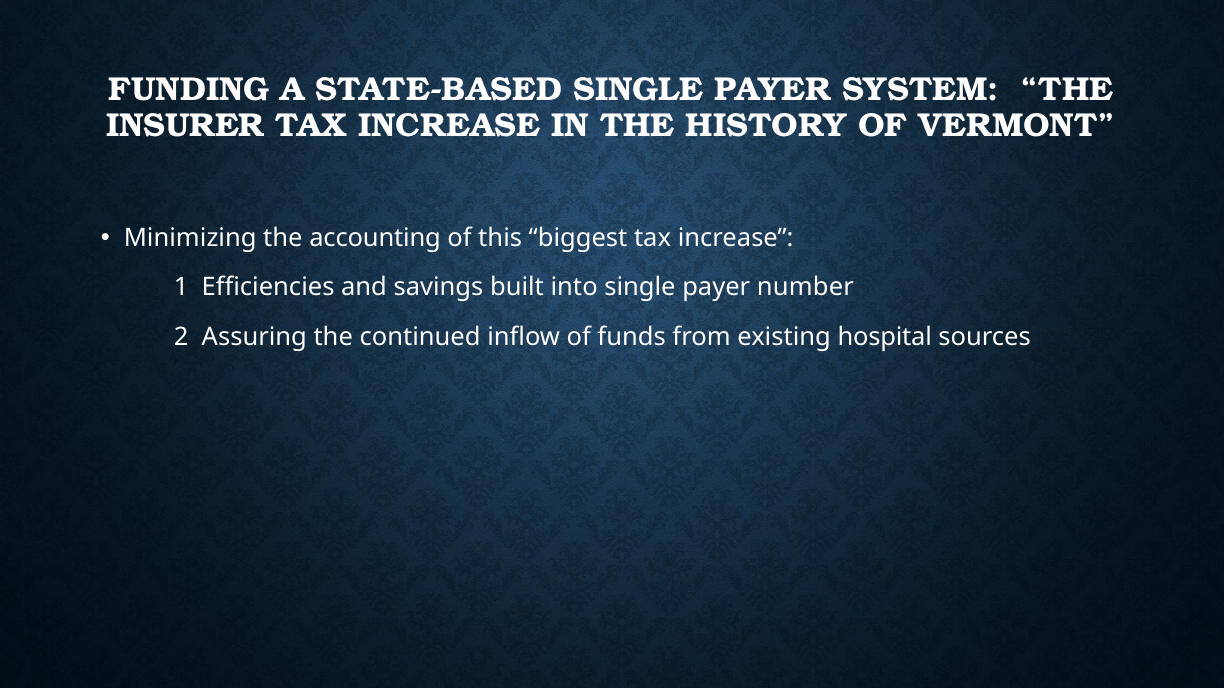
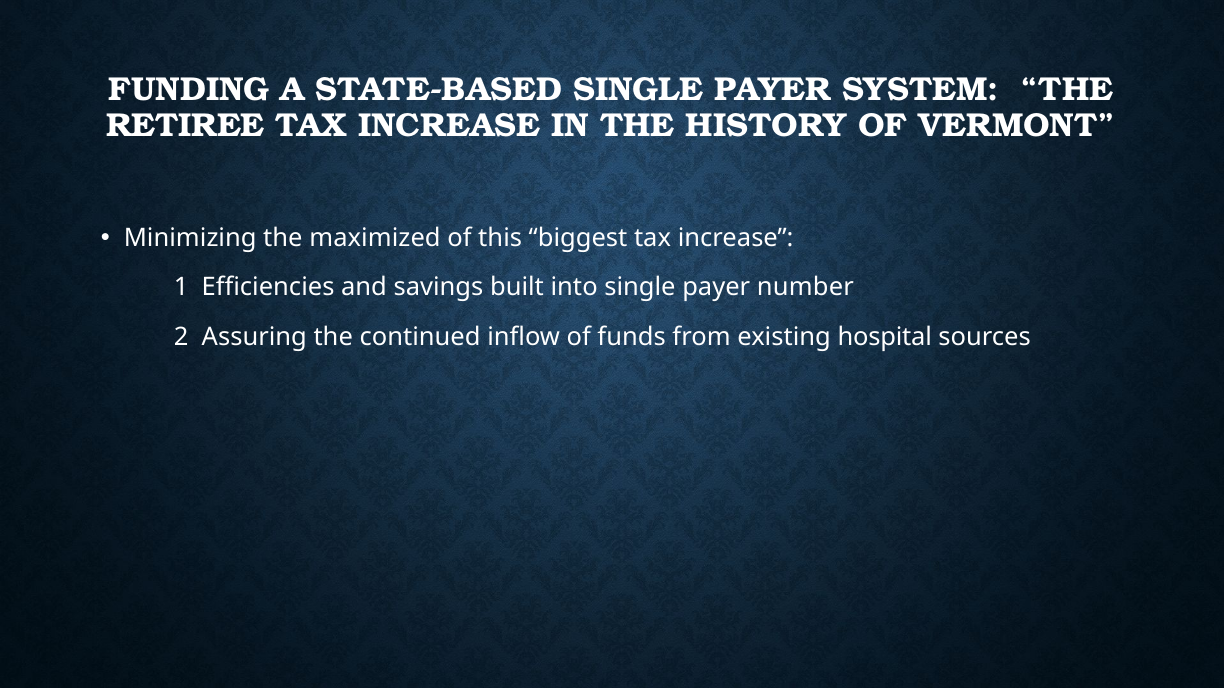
INSURER: INSURER -> RETIREE (185, 126)
accounting: accounting -> maximized (375, 238)
